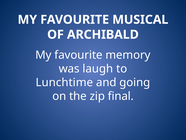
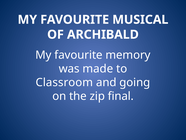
laugh: laugh -> made (98, 69)
Lunchtime: Lunchtime -> Classroom (64, 82)
